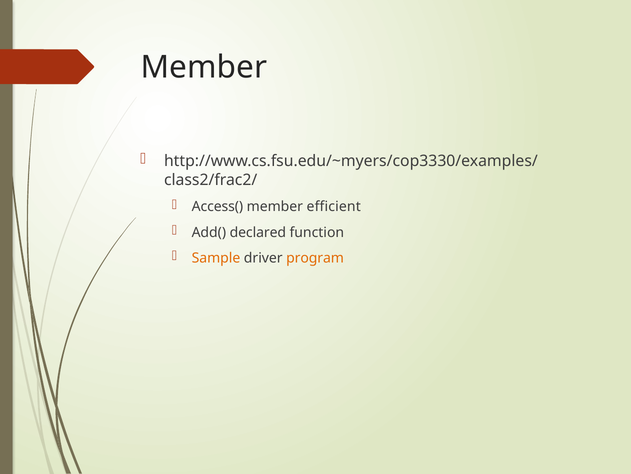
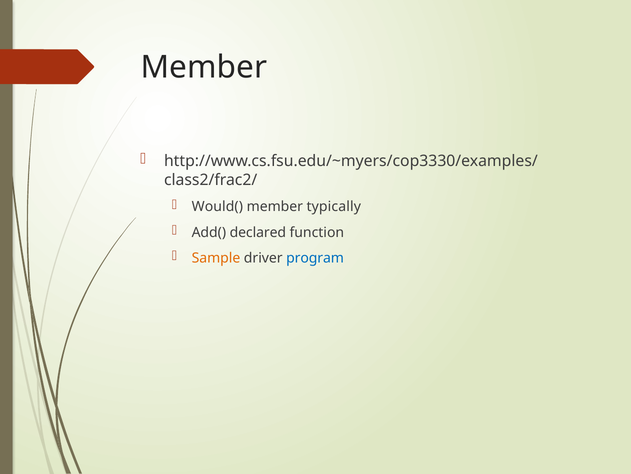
Access(: Access( -> Would( (217, 206)
efficient: efficient -> typically (334, 206)
program colour: orange -> blue (315, 258)
